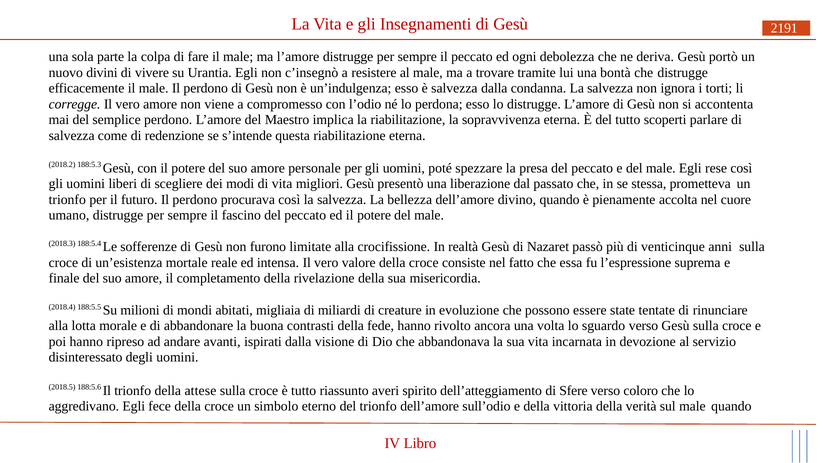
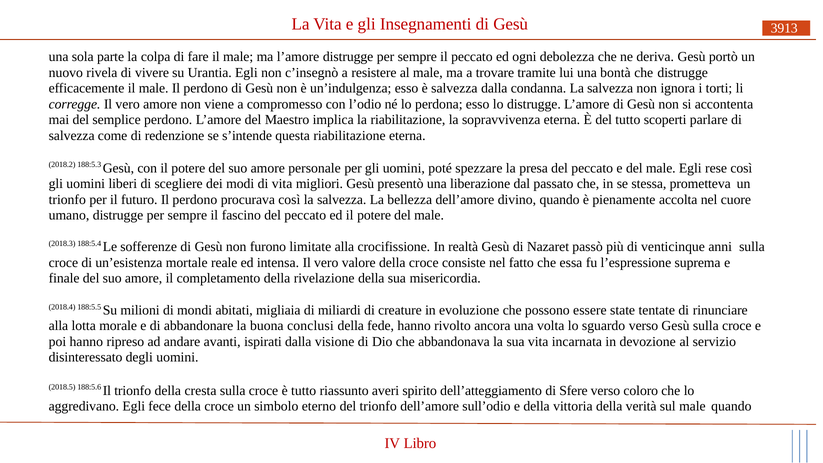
2191: 2191 -> 3913 (784, 28)
divini: divini -> rivela (102, 73)
contrasti: contrasti -> conclusi (310, 326)
attese: attese -> cresta (201, 391)
